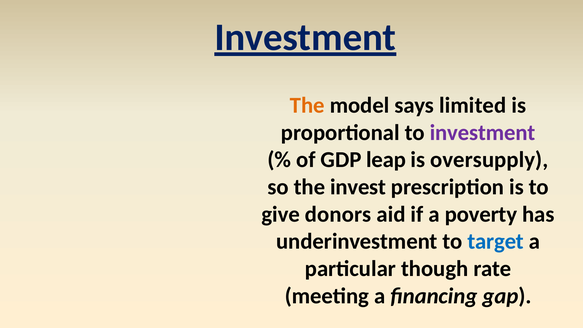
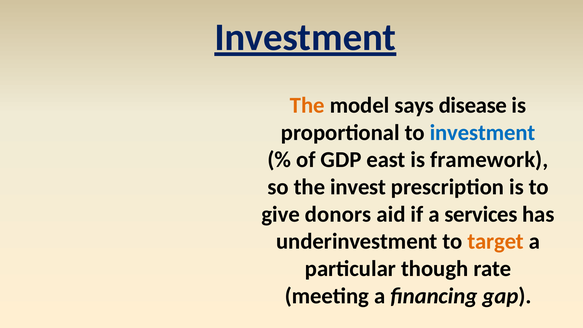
limited: limited -> disease (473, 105)
investment colour: purple -> blue (483, 133)
leap: leap -> east (386, 160)
oversupply: oversupply -> framework (489, 160)
poverty: poverty -> services (481, 214)
target colour: blue -> orange (496, 241)
